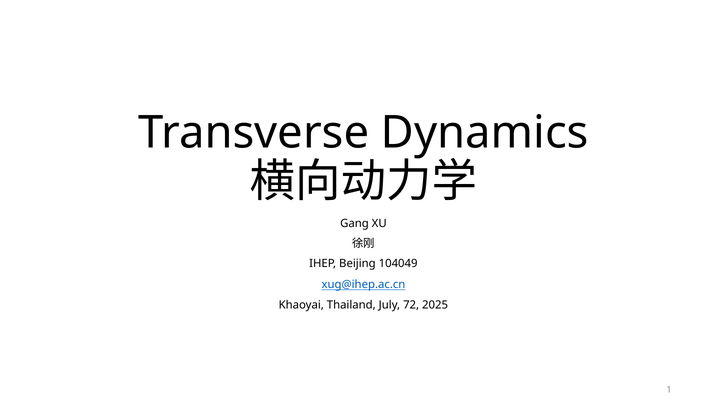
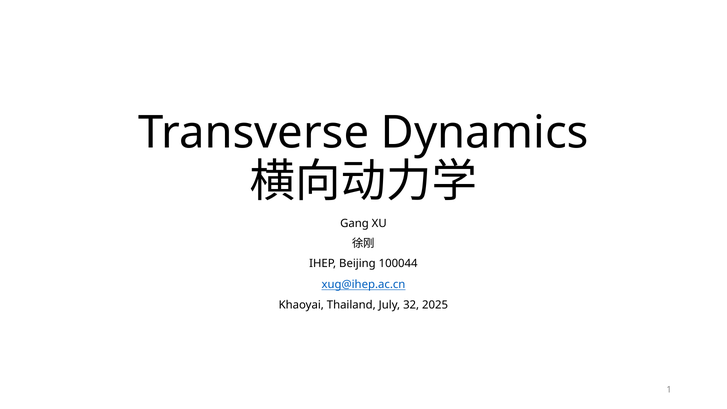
104049: 104049 -> 100044 (398, 263)
72: 72 -> 32 (411, 305)
